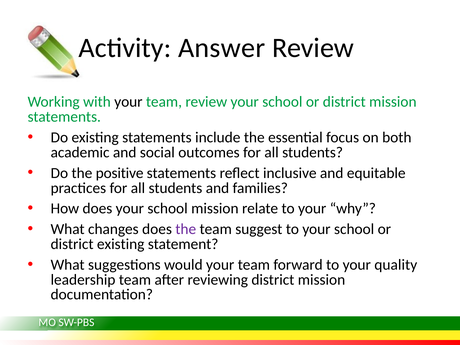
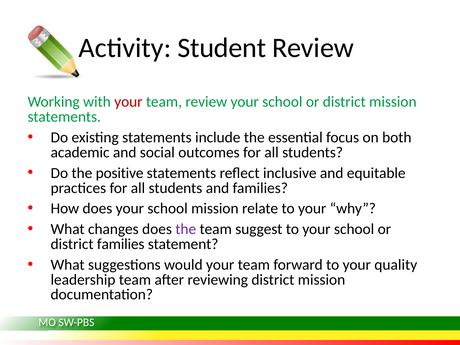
Answer: Answer -> Student (222, 48)
your colour: black -> red (128, 102)
district existing: existing -> families (121, 244)
